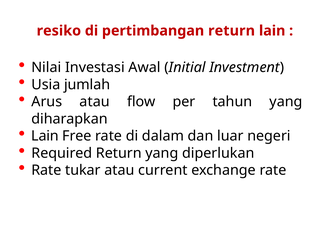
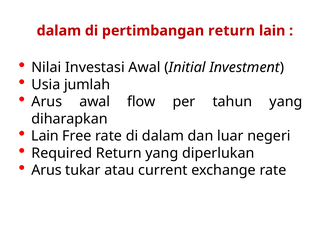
resiko: resiko -> dalam (59, 31)
Arus atau: atau -> awal (95, 102)
Rate: Rate -> Arus (46, 171)
